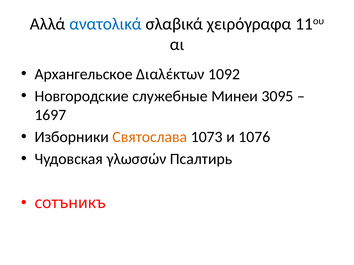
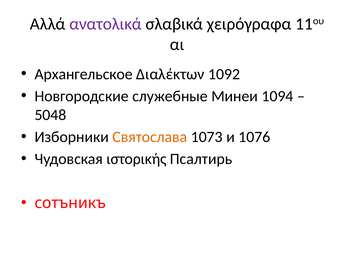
ανατολικά colour: blue -> purple (106, 24)
3095: 3095 -> 1094 (278, 96)
1697: 1697 -> 5048 (50, 115)
γλωσσών: γλωσσών -> ιστορικής (137, 159)
